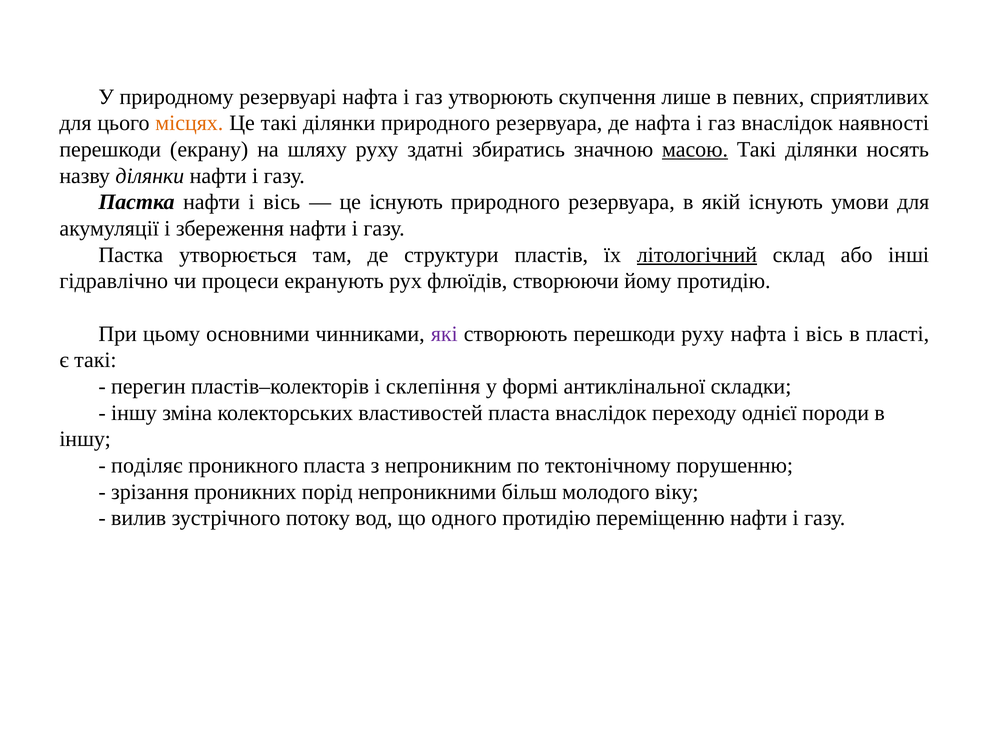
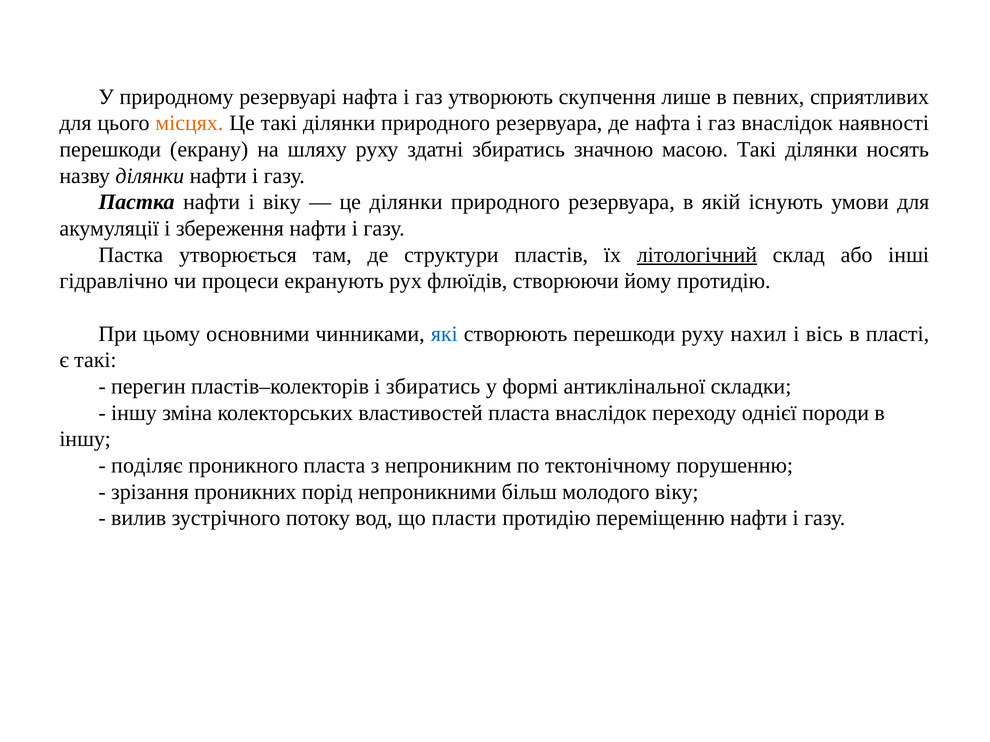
масою underline: present -> none (695, 150)
нафти і вісь: вісь -> віку (282, 202)
це існують: існують -> ділянки (406, 202)
які colour: purple -> blue (444, 334)
руху нафта: нафта -> нахил (758, 334)
і склепіння: склепіння -> збиратись (433, 387)
одного: одного -> пласти (464, 519)
